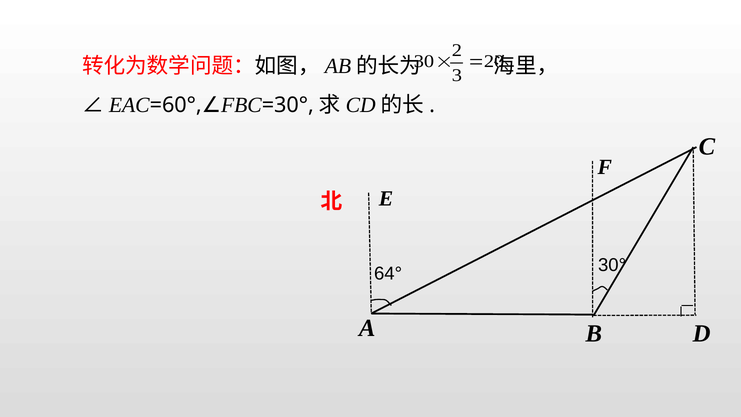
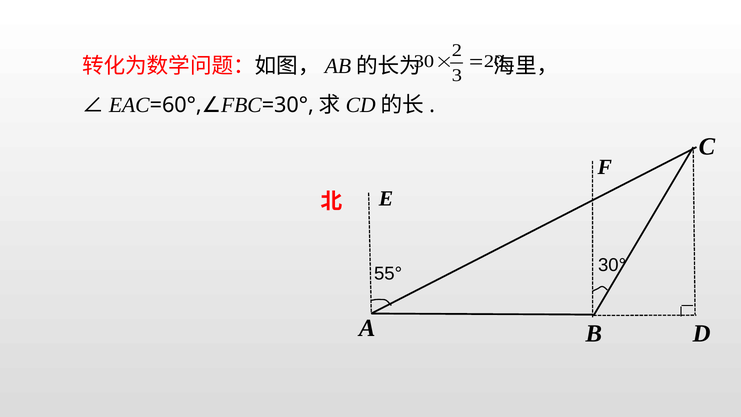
64°: 64° -> 55° (388, 273)
